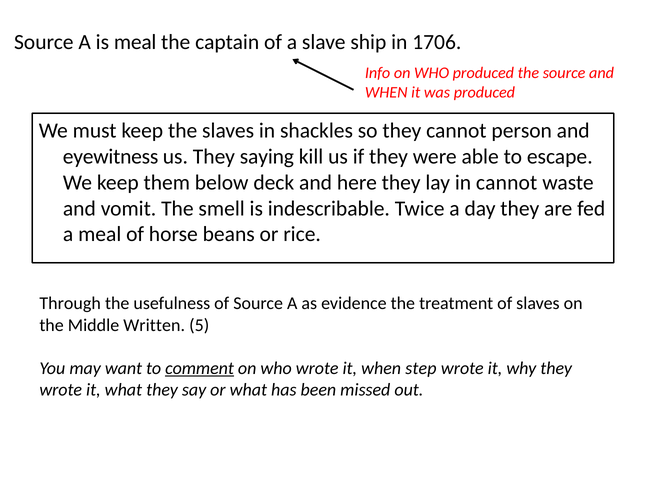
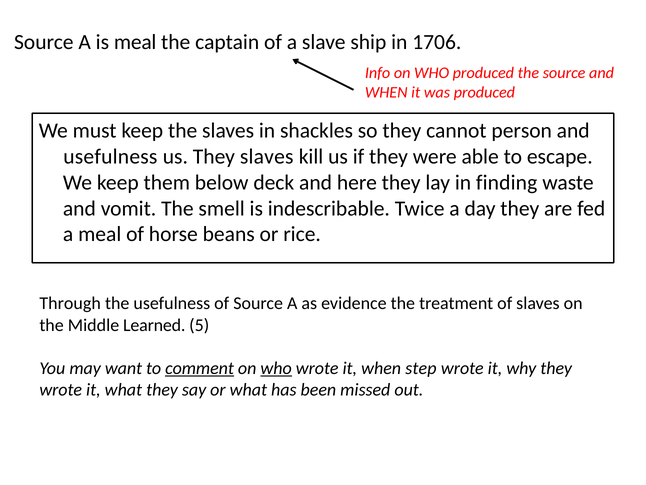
eyewitness: eyewitness -> usefulness (110, 157)
They saying: saying -> slaves (267, 157)
in cannot: cannot -> finding (507, 182)
Written: Written -> Learned (154, 325)
who underline: none -> present (276, 368)
